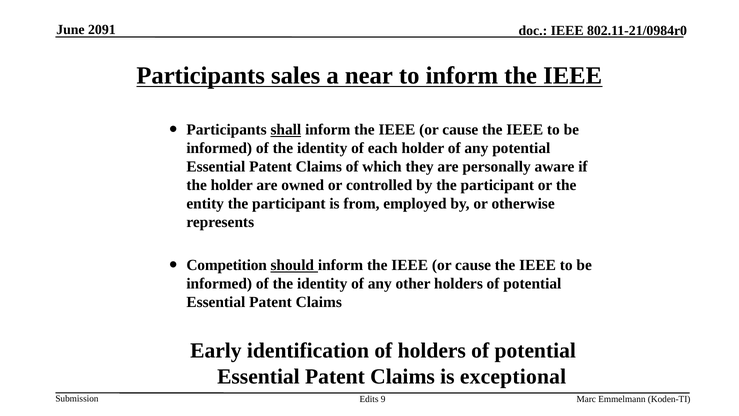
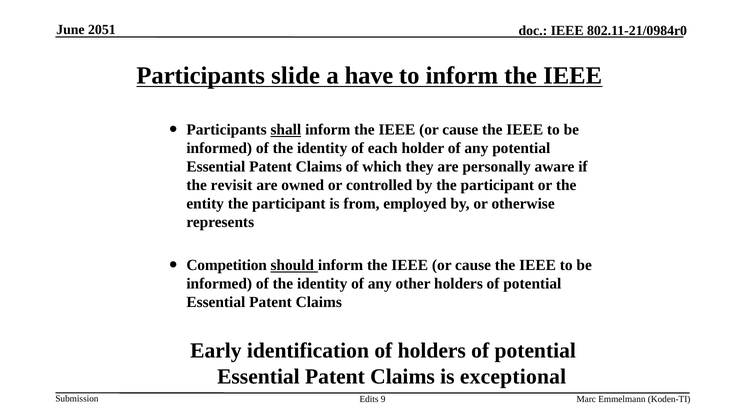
2091: 2091 -> 2051 (102, 29)
sales: sales -> slide (296, 76)
near: near -> have (369, 76)
the holder: holder -> revisit (232, 185)
